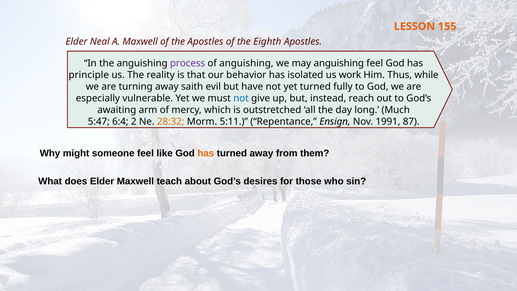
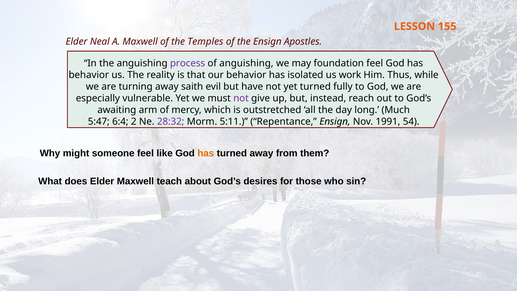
the Apostles: Apostles -> Temples (205, 42)
the Eighth: Eighth -> Ensign (267, 42)
may anguishing: anguishing -> foundation (339, 63)
principle: principle -> behavior (89, 75)
not colour: blue -> purple (241, 98)
28:32 colour: orange -> purple (171, 121)
87: 87 -> 54 (411, 121)
